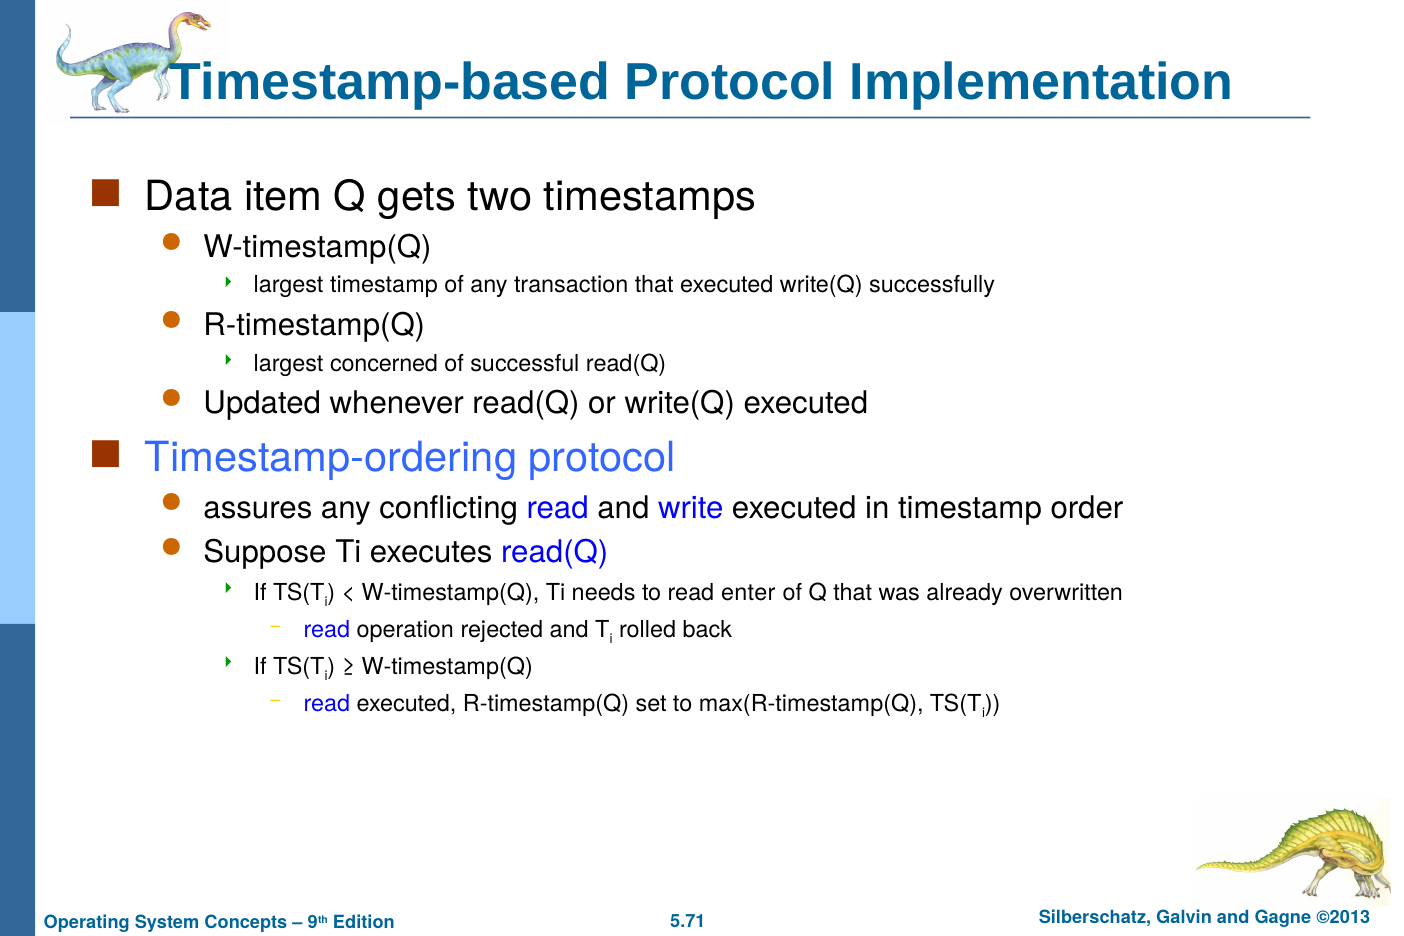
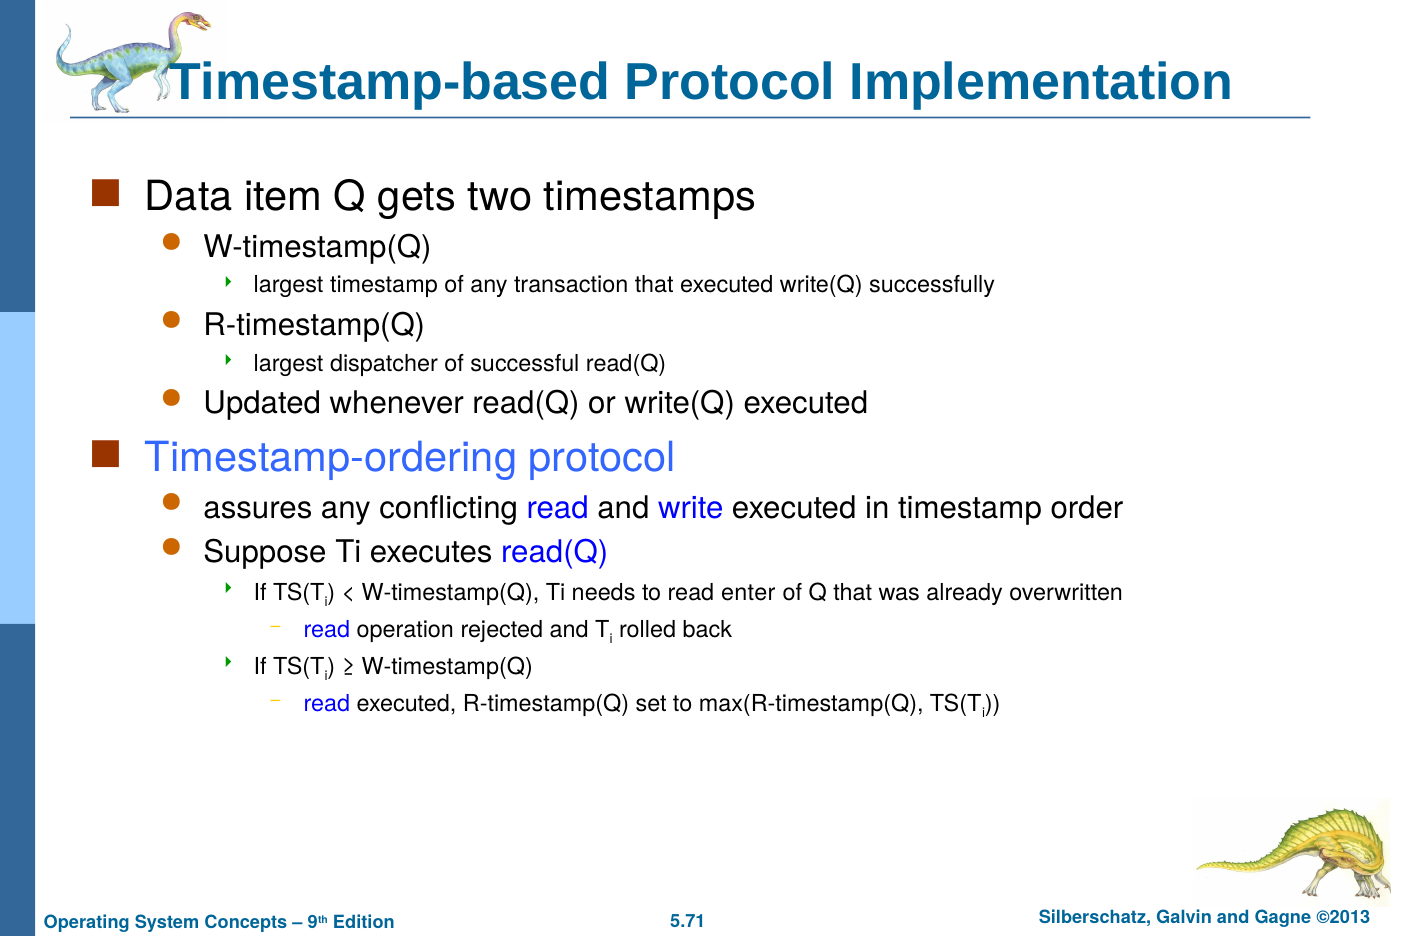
concerned: concerned -> dispatcher (384, 363)
